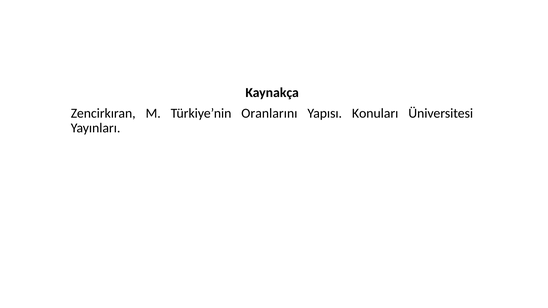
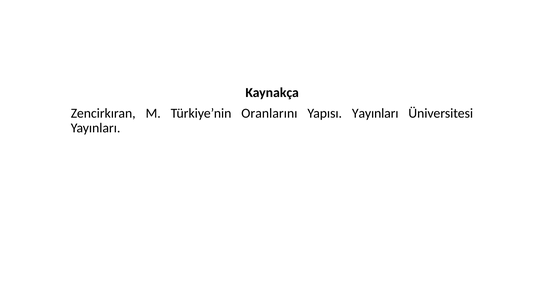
Yapısı Konuları: Konuları -> Yayınları (375, 113)
